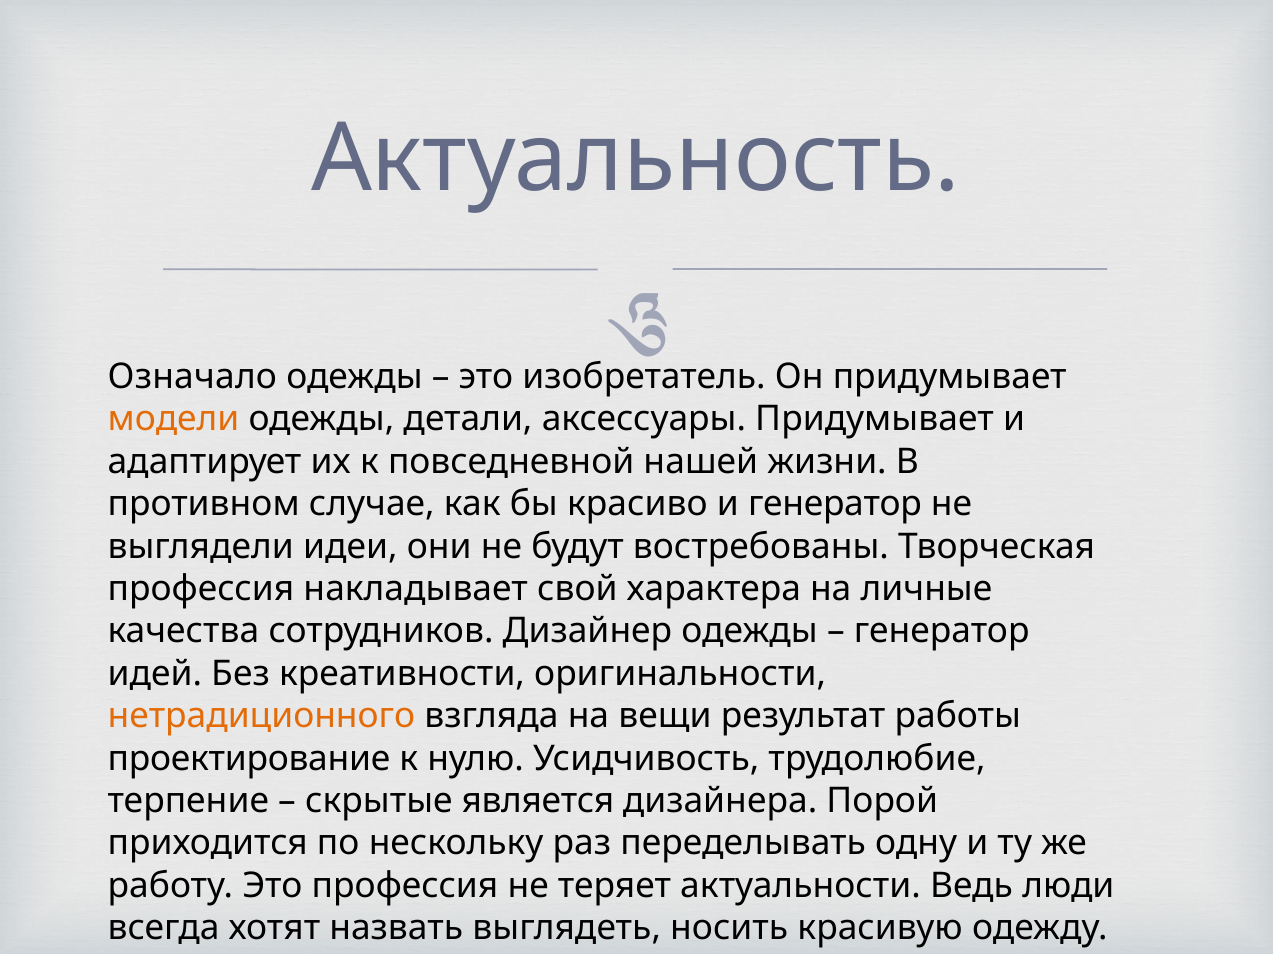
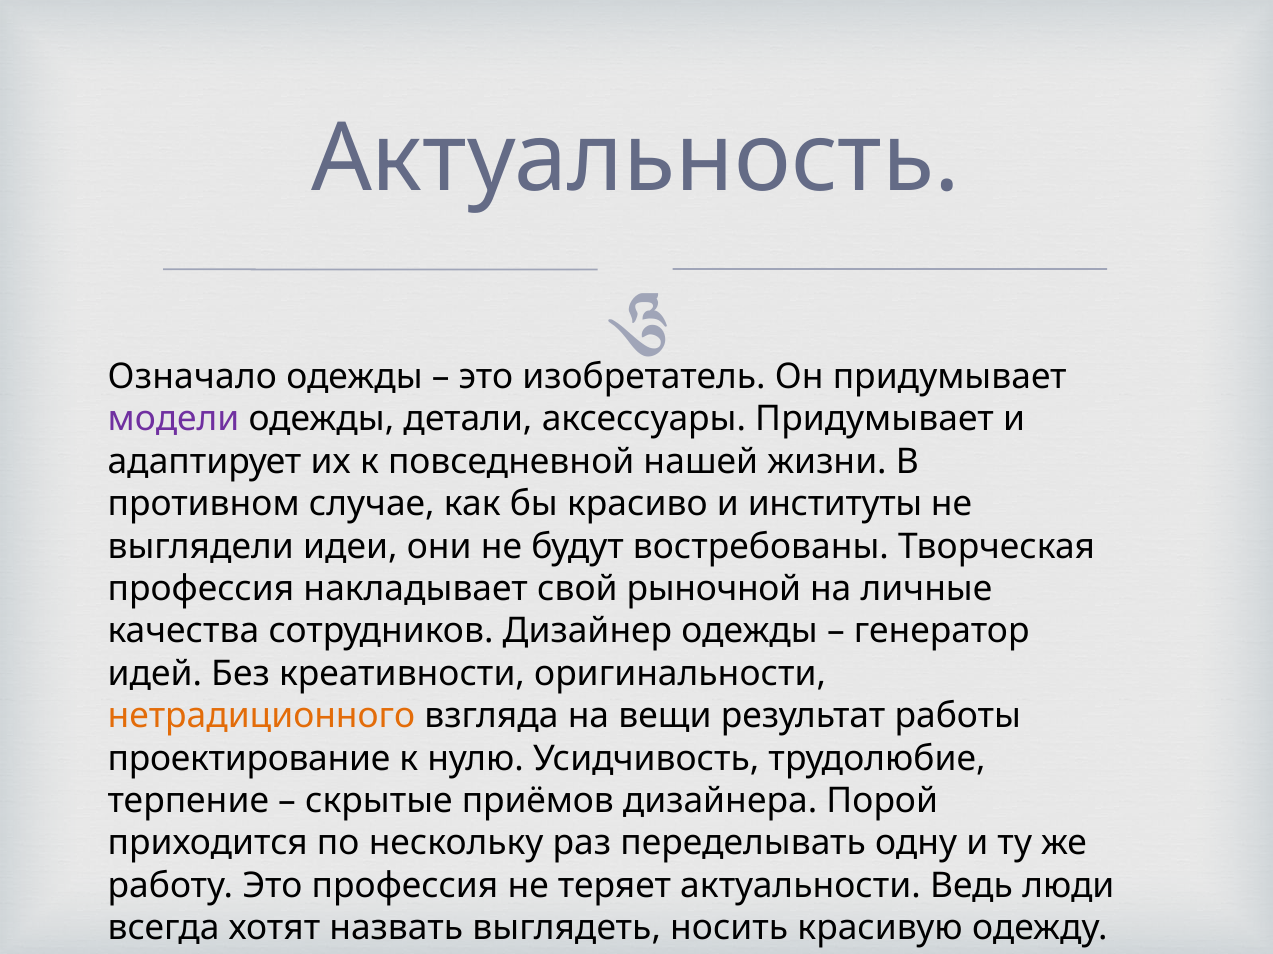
модели colour: orange -> purple (174, 419)
и генератор: генератор -> институты (835, 504)
характера: характера -> рыночной (714, 589)
является: является -> приёмов (538, 801)
